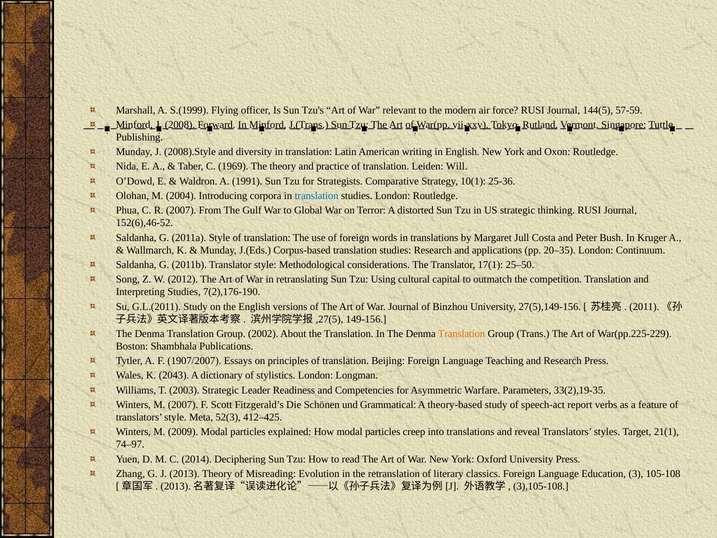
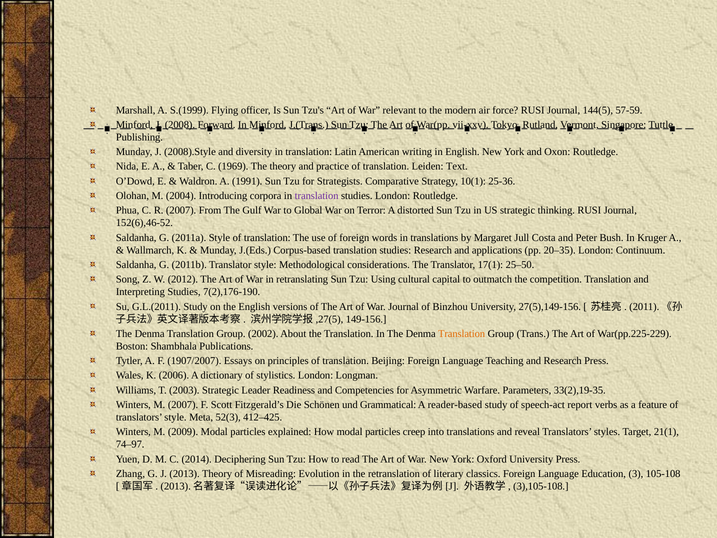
Will: Will -> Text (457, 166)
translation colour: blue -> purple (317, 196)
2043: 2043 -> 2006 (174, 375)
theory-based: theory-based -> reader-based (455, 405)
